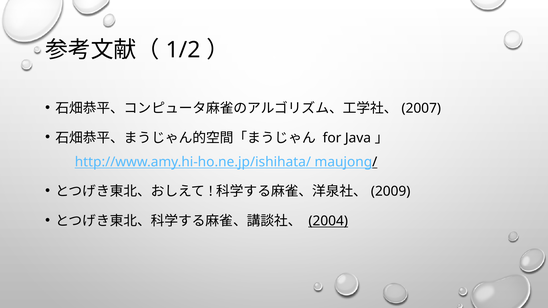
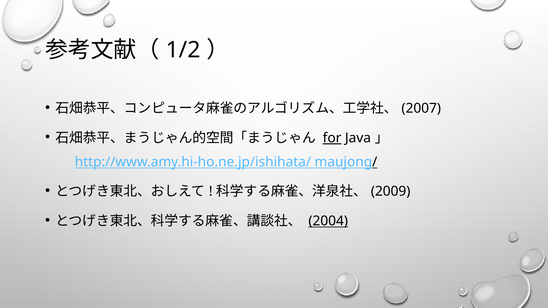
for underline: none -> present (332, 138)
